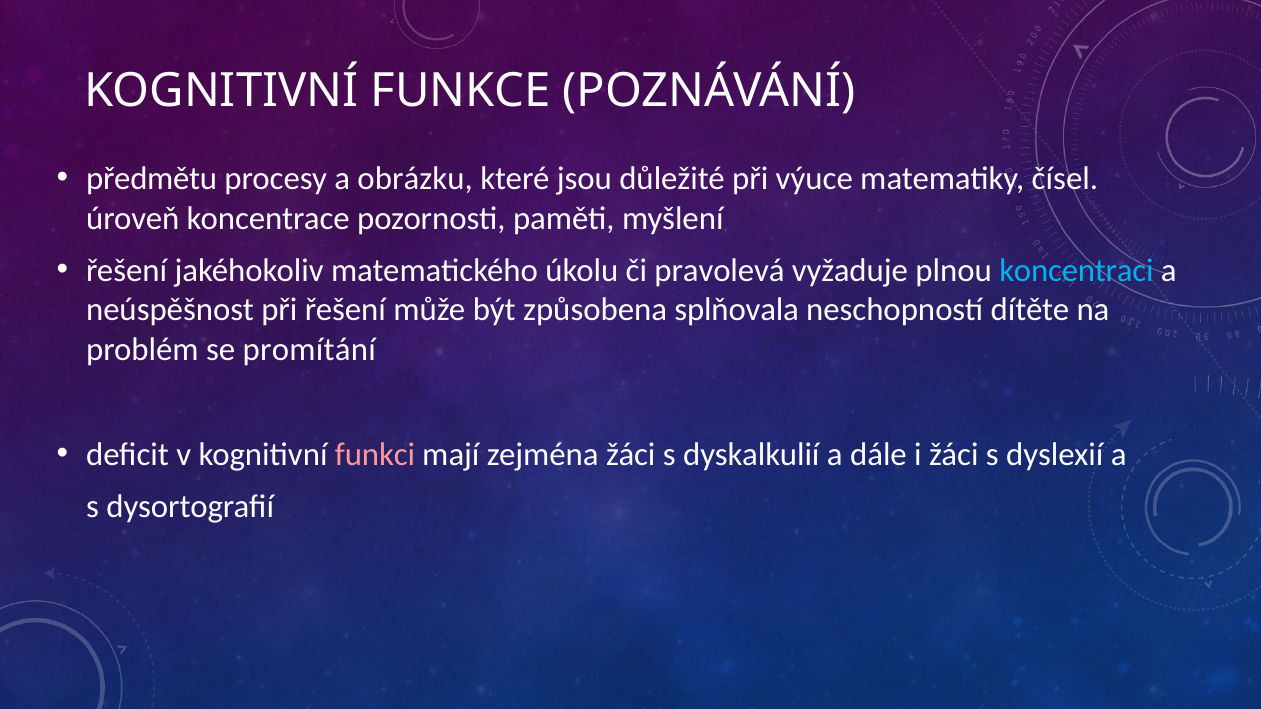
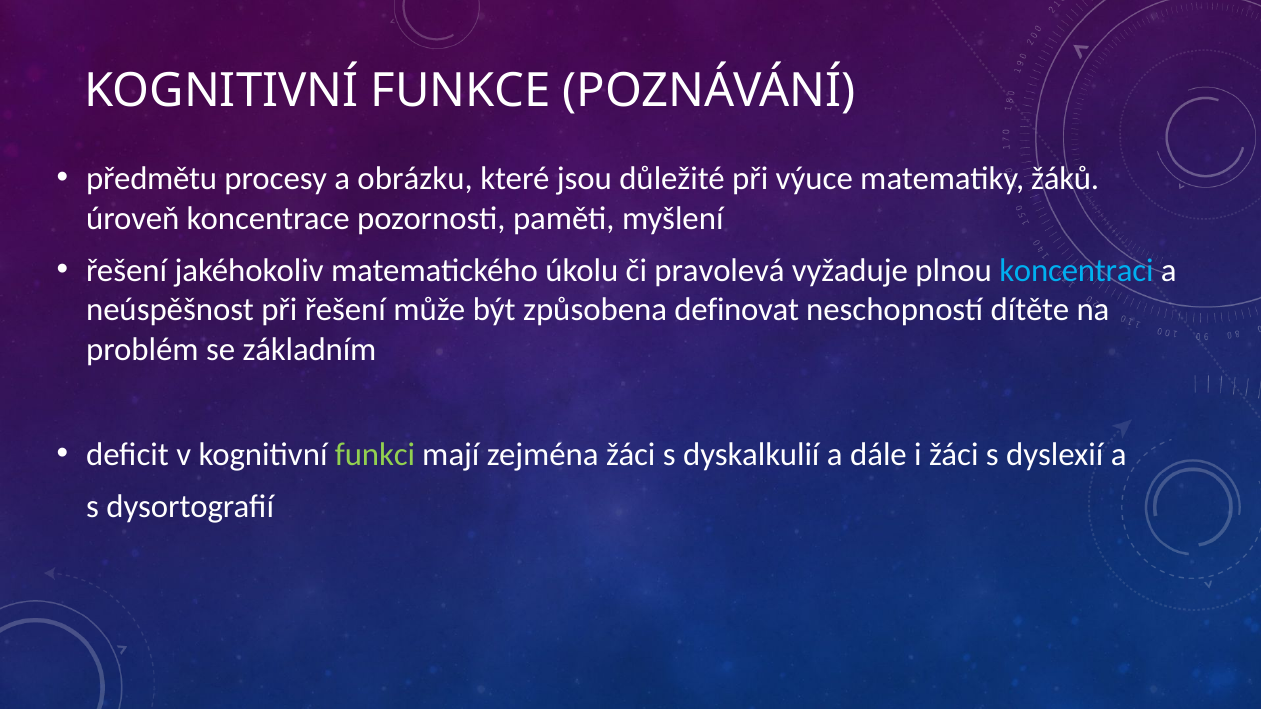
čísel: čísel -> žáků (1065, 179)
splňovala: splňovala -> definovat (737, 310)
promítání: promítání -> základním (309, 350)
funkci colour: pink -> light green (375, 455)
